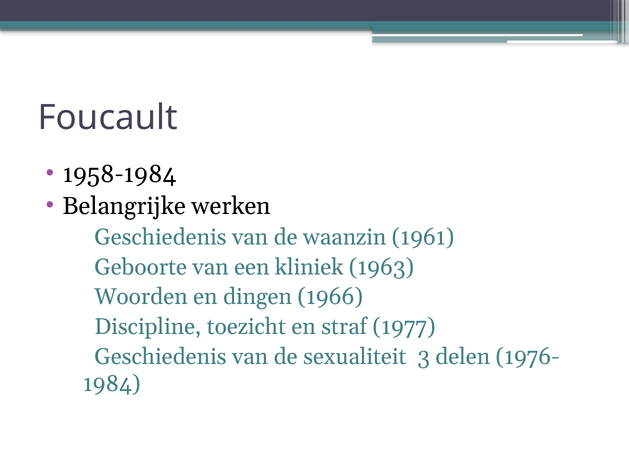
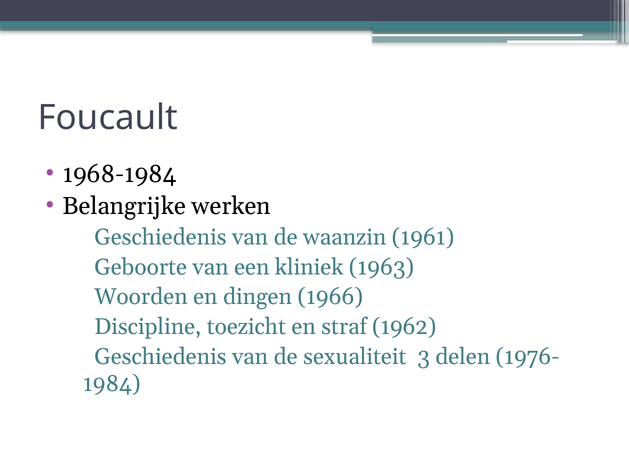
1958-1984: 1958-1984 -> 1968-1984 (120, 174)
1977: 1977 -> 1962 (404, 327)
